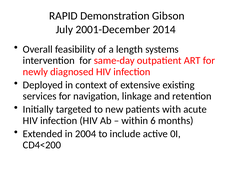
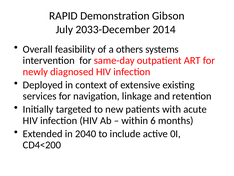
2001-December: 2001-December -> 2033-December (113, 29)
length: length -> others (130, 49)
2004: 2004 -> 2040 (86, 133)
